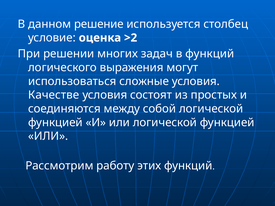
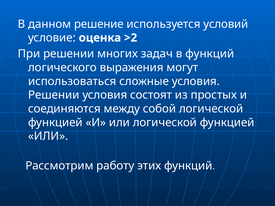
столбец: столбец -> условий (226, 24)
Качестве: Качестве -> Решении (54, 95)
